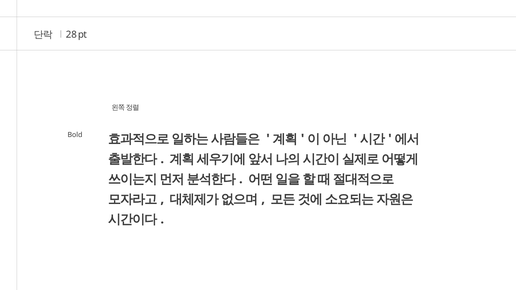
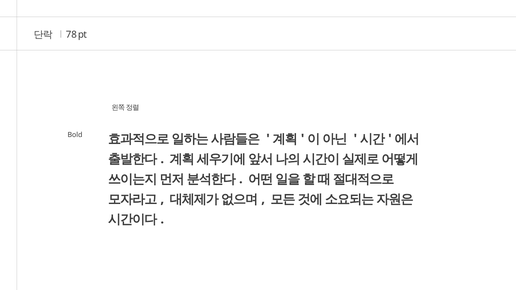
28: 28 -> 78 (71, 35)
